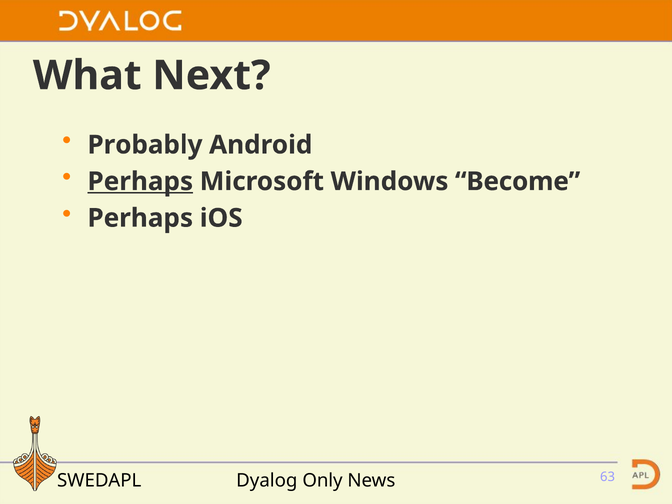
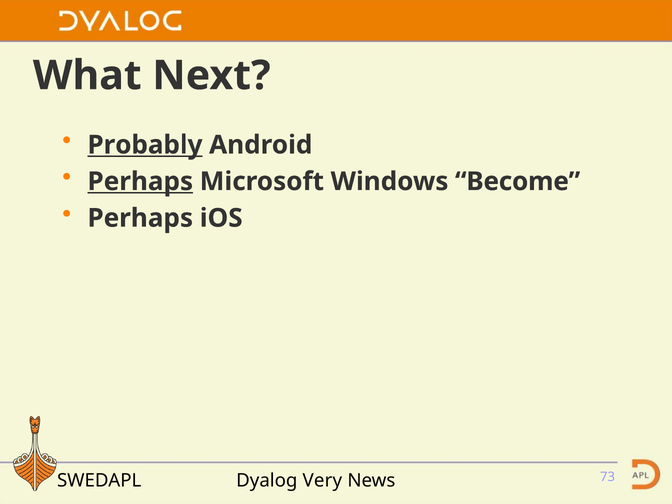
Probably underline: none -> present (145, 145)
Only: Only -> Very (322, 481)
63: 63 -> 73 (608, 477)
